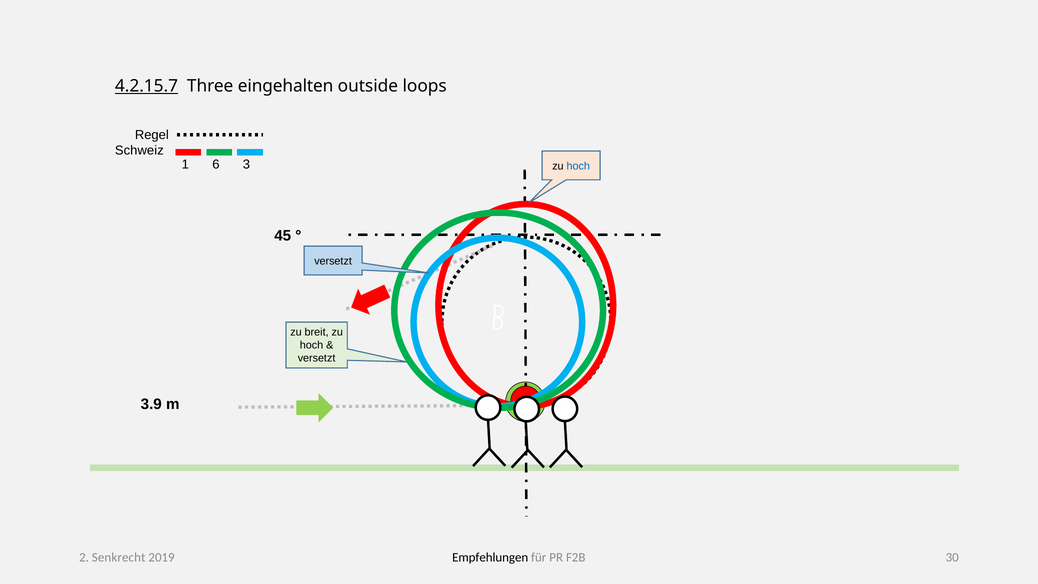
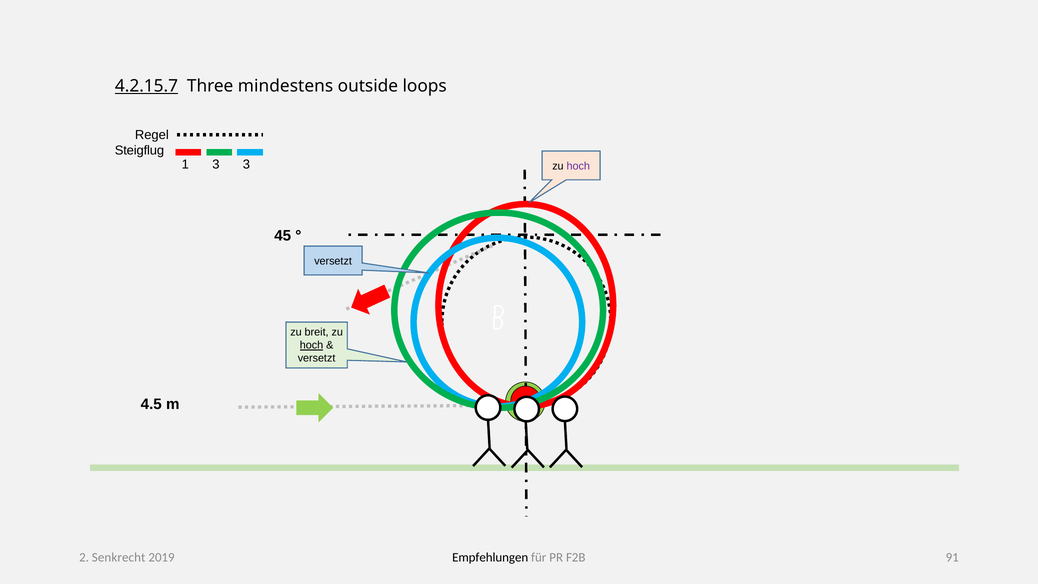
eingehalten: eingehalten -> mindestens (286, 86)
Schweiz: Schweiz -> Steigflug (139, 151)
1 6: 6 -> 3 (216, 165)
hoch colour: blue -> purple (578, 166)
hoch underline: none -> present (312, 345)
3.9: 3.9 -> 4.5 (151, 404)
30: 30 -> 91 (952, 557)
